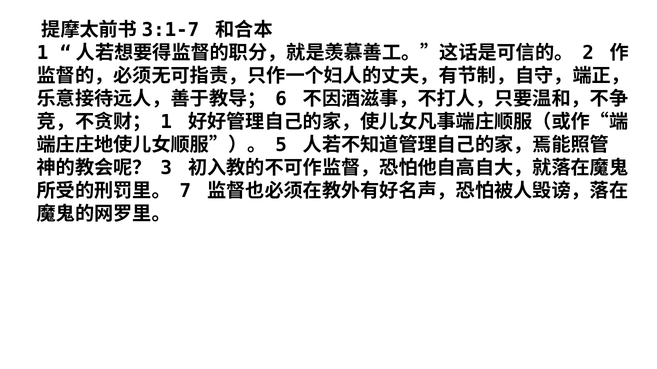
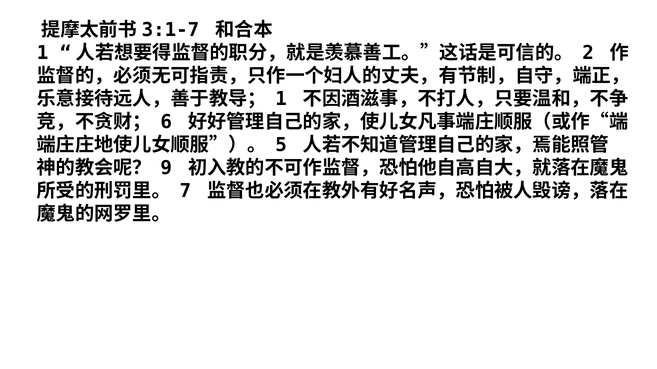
6: 6 -> 1 (281, 99)
1: 1 -> 6 (166, 122)
3: 3 -> 9 (166, 168)
